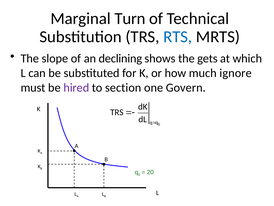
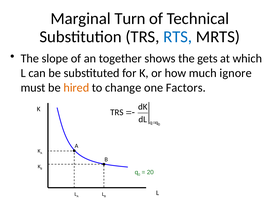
declining: declining -> together (120, 58)
hired colour: purple -> orange (76, 88)
section: section -> change (123, 88)
Govern: Govern -> Factors (186, 88)
